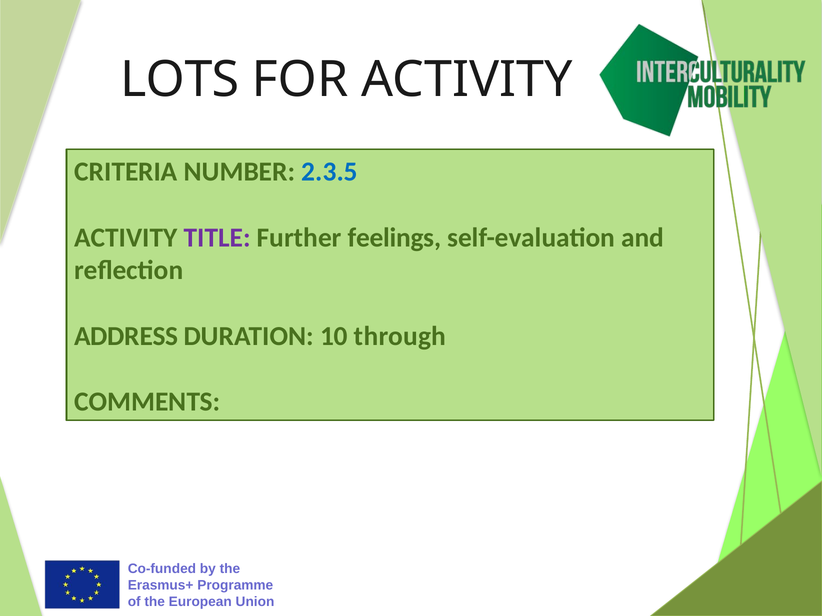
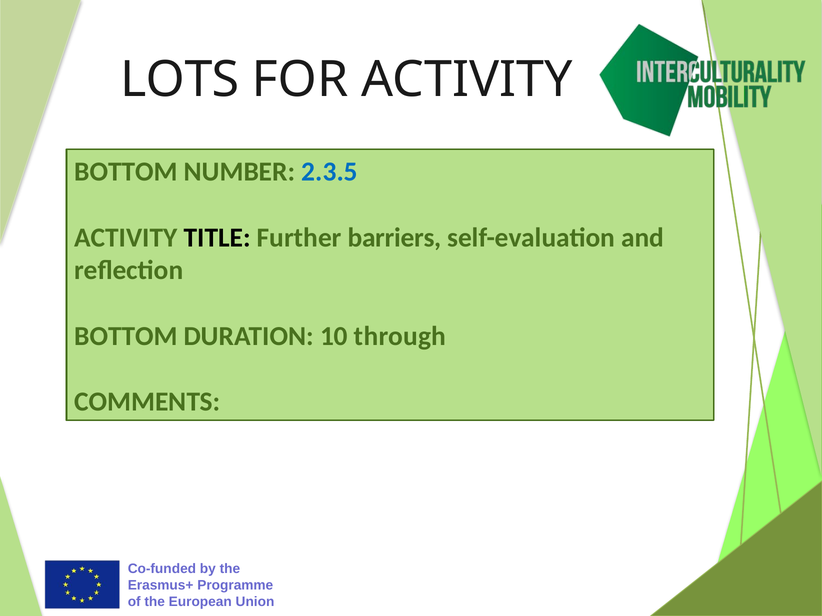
CRITERIA: CRITERIA -> BOTTOM (126, 172)
TITLE colour: purple -> black (217, 238)
feelings: feelings -> barriers (394, 238)
ADDRESS: ADDRESS -> BOTTOM (126, 336)
